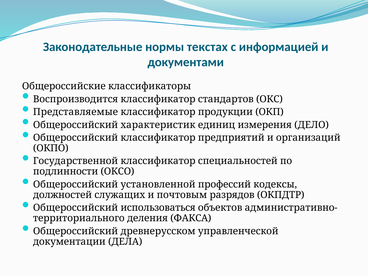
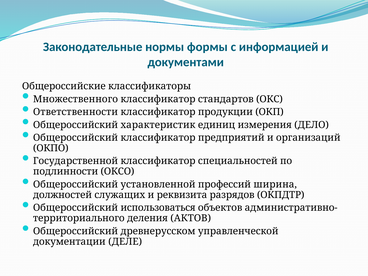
текстах: текстах -> формы (207, 47)
Воспроизводится: Воспроизводится -> Множественного (76, 99)
Представляемые: Представляемые -> Ответственности (76, 112)
кодексы: кодексы -> ширина (275, 184)
почтовым: почтовым -> реквизита (182, 195)
ФАКСА: ФАКСА -> АКТОВ (191, 218)
ДЕЛА: ДЕЛА -> ДЕЛЕ (125, 242)
